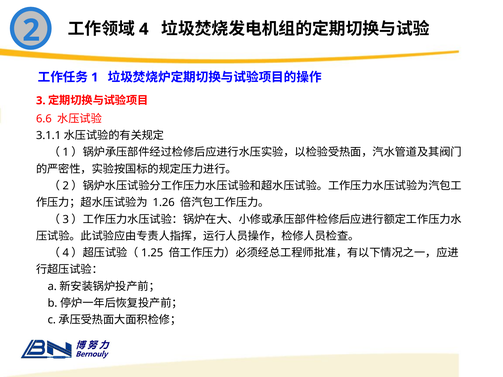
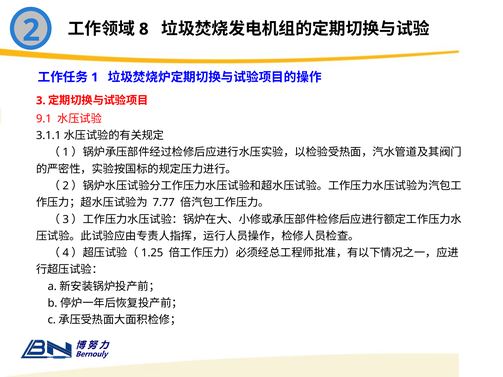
4: 4 -> 8 (144, 29)
6.6: 6.6 -> 9.1 (44, 119)
1.26: 1.26 -> 7.77 (164, 203)
